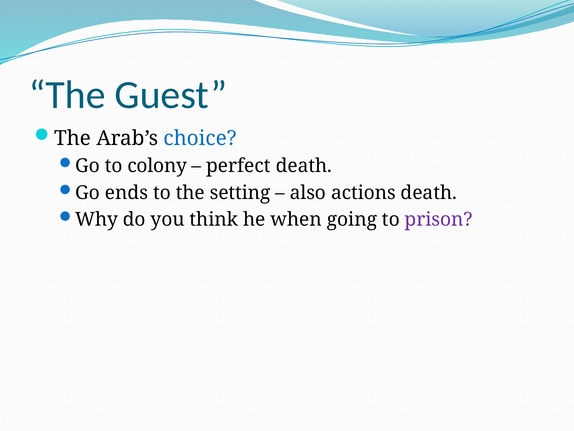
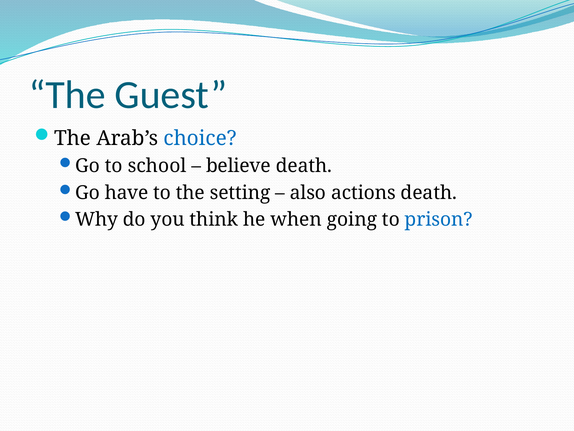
colony: colony -> school (157, 166)
perfect: perfect -> believe (238, 166)
ends: ends -> have (127, 193)
prison colour: purple -> blue (439, 219)
